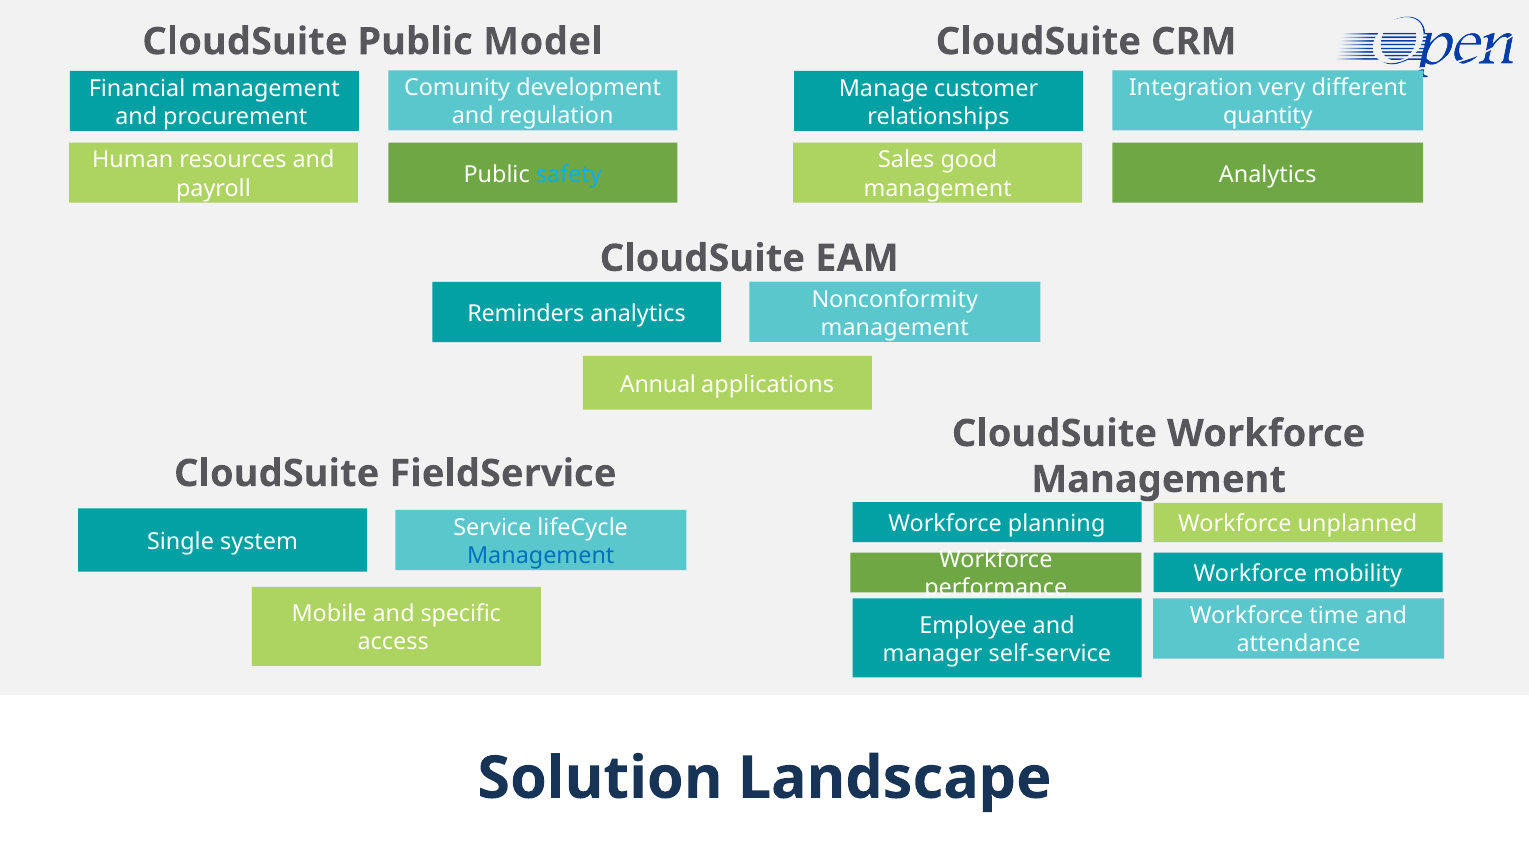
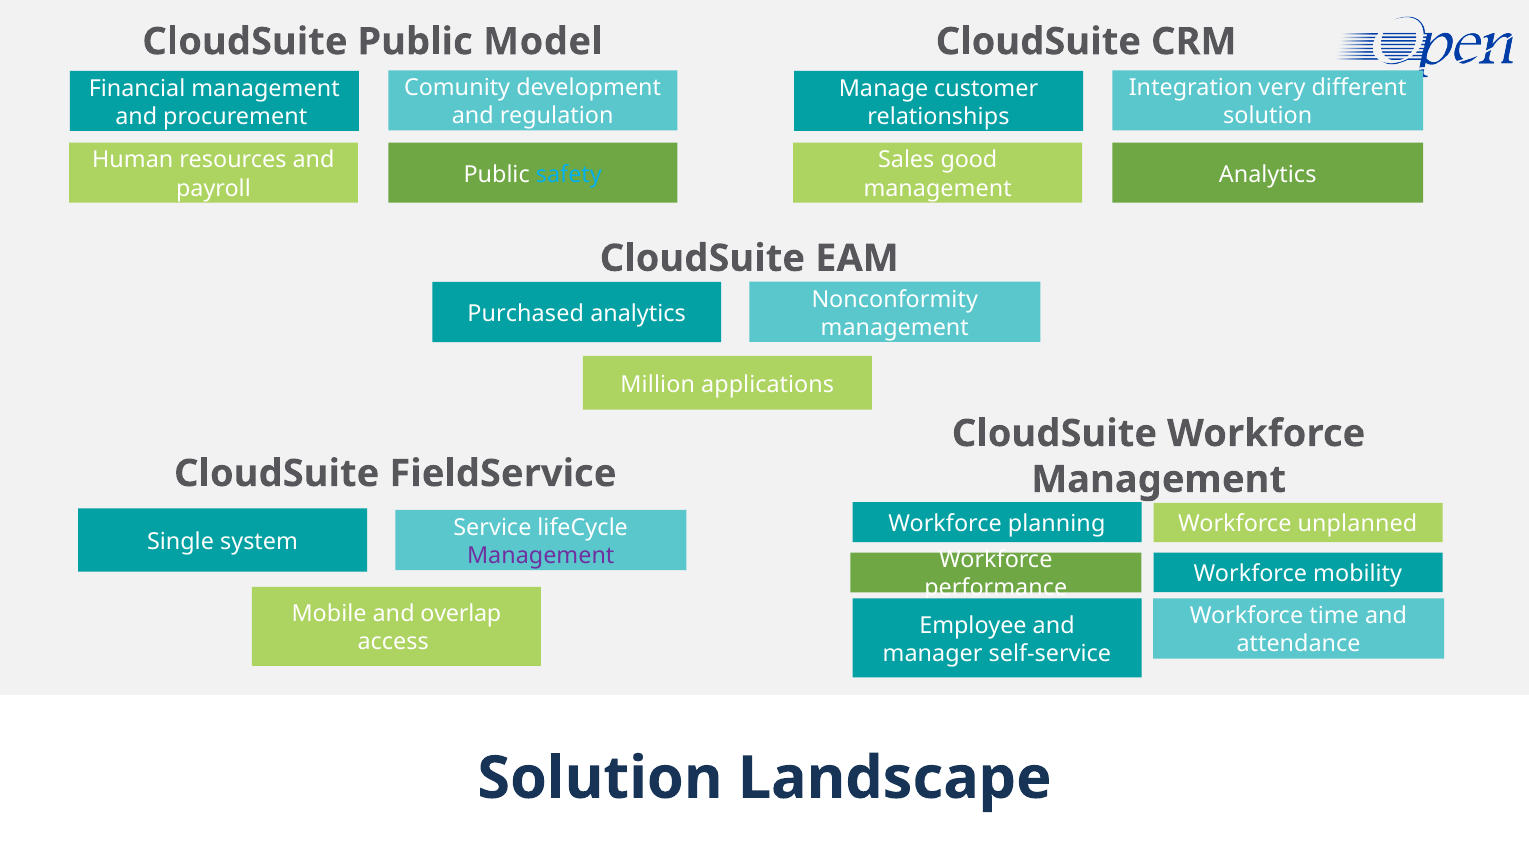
quantity: quantity -> solution (1268, 116)
Reminders: Reminders -> Purchased (526, 314)
Annual: Annual -> Million (658, 384)
Management colour: blue -> purple (541, 556)
specific: specific -> overlap (461, 614)
